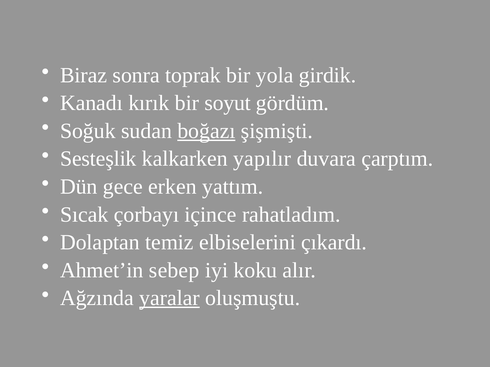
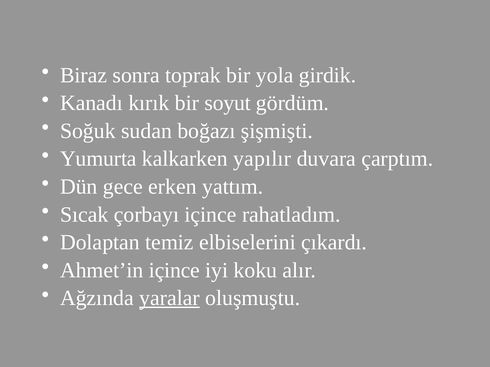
boğazı underline: present -> none (206, 131)
Sesteşlik: Sesteşlik -> Yumurta (98, 159)
Ahmet’in sebep: sebep -> içince (174, 271)
